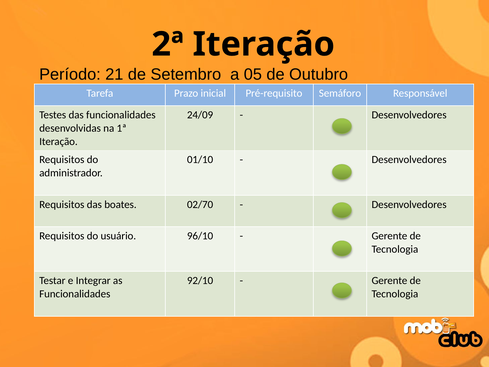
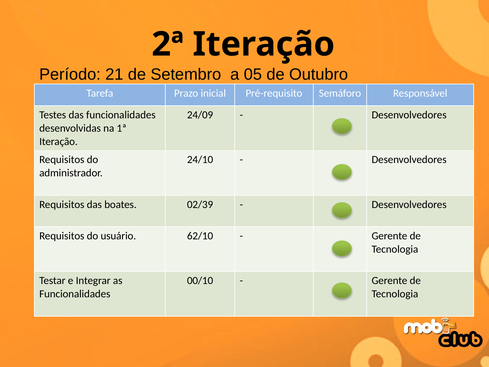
01/10: 01/10 -> 24/10 (200, 160)
02/70: 02/70 -> 02/39 (200, 204)
96/10: 96/10 -> 62/10 (200, 236)
92/10: 92/10 -> 00/10 (200, 280)
